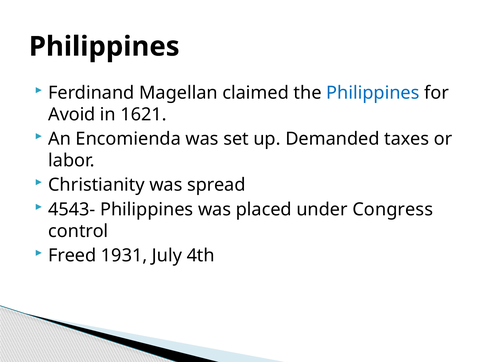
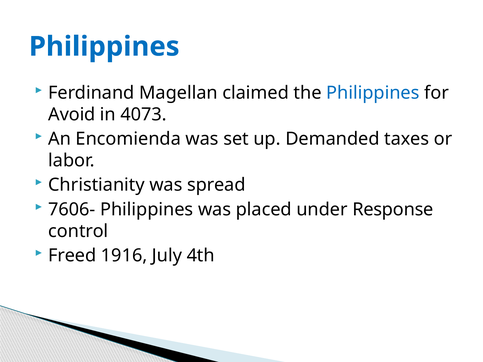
Philippines colour: black -> blue (104, 47)
1621: 1621 -> 4073 (144, 115)
4543-: 4543- -> 7606- (72, 210)
Congress: Congress -> Response (393, 210)
1931: 1931 -> 1916 (124, 256)
